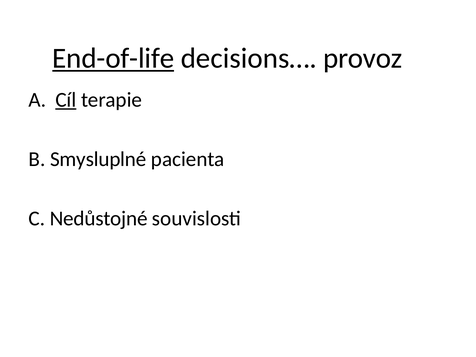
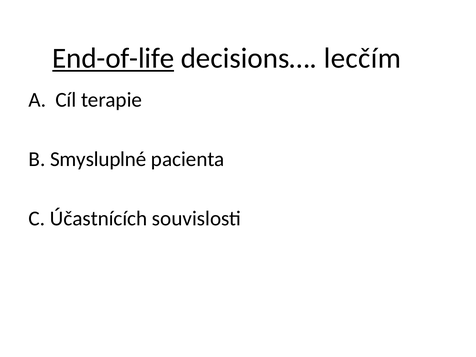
provoz: provoz -> lecčím (362, 58)
Cíl underline: present -> none (66, 100)
Nedůstojné: Nedůstojné -> Účastnících (99, 218)
